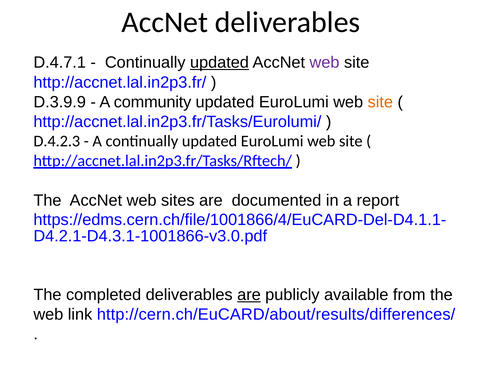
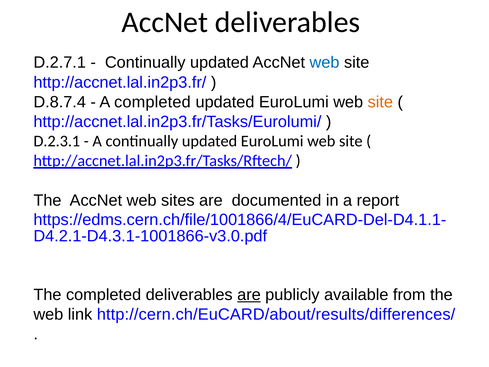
D.4.7.1: D.4.7.1 -> D.2.7.1 (60, 62)
updated underline: present -> none (219, 62)
web colour: purple -> blue (325, 62)
D.3.9.9: D.3.9.9 -> D.8.7.4 (60, 102)
A community: community -> completed (152, 102)
D.4.2.3: D.4.2.3 -> D.2.3.1 (57, 141)
